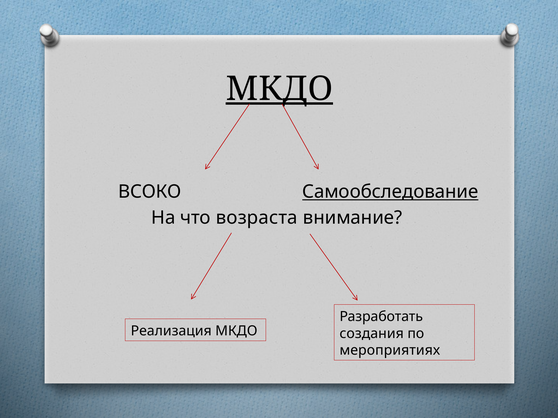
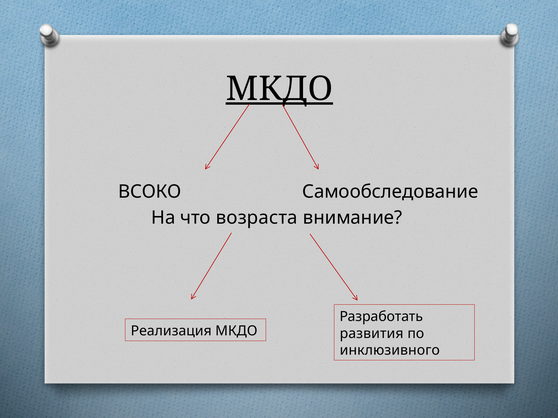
Самообследование underline: present -> none (390, 192)
создания: создания -> развития (372, 334)
мероприятиях: мероприятиях -> инклюзивного (390, 351)
